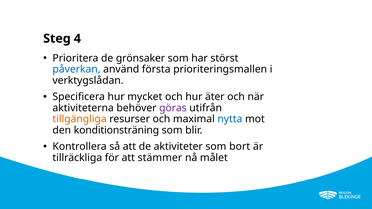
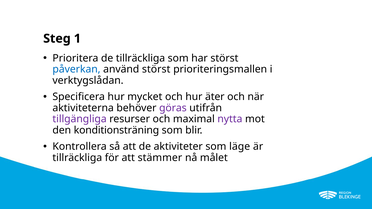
4: 4 -> 1 (77, 39)
de grönsaker: grönsaker -> tillräckliga (140, 58)
använd första: första -> störst (156, 69)
tillgängliga colour: orange -> purple (80, 119)
nytta colour: blue -> purple (230, 119)
bort: bort -> läge (240, 147)
